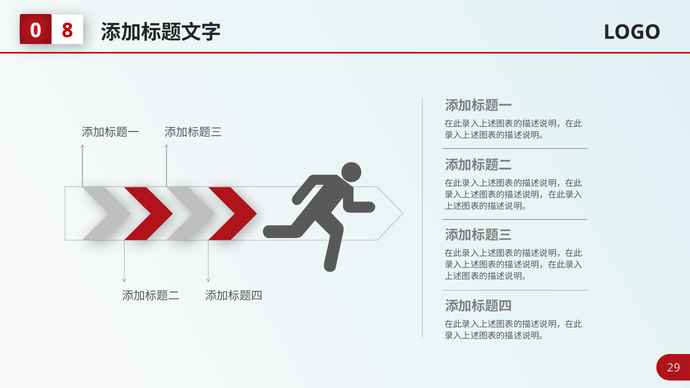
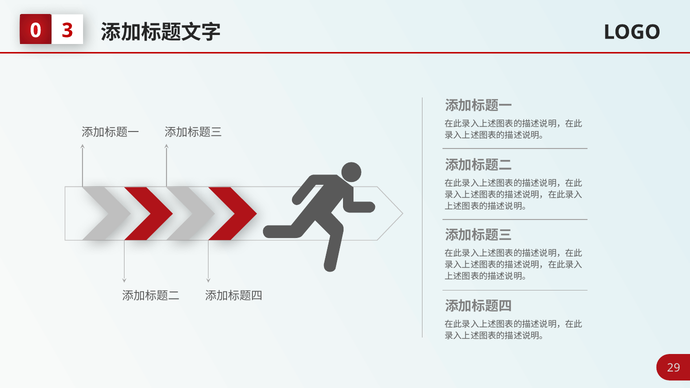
8: 8 -> 3 (67, 31)
